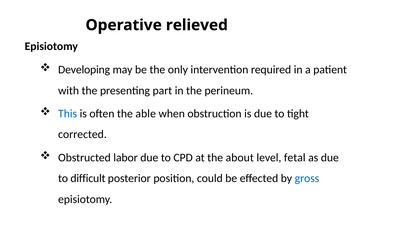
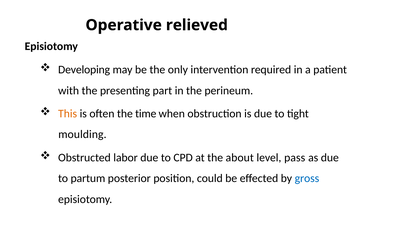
This colour: blue -> orange (68, 113)
able: able -> time (146, 113)
corrected: corrected -> moulding (82, 134)
fetal: fetal -> pass (295, 157)
difficult: difficult -> partum (88, 178)
